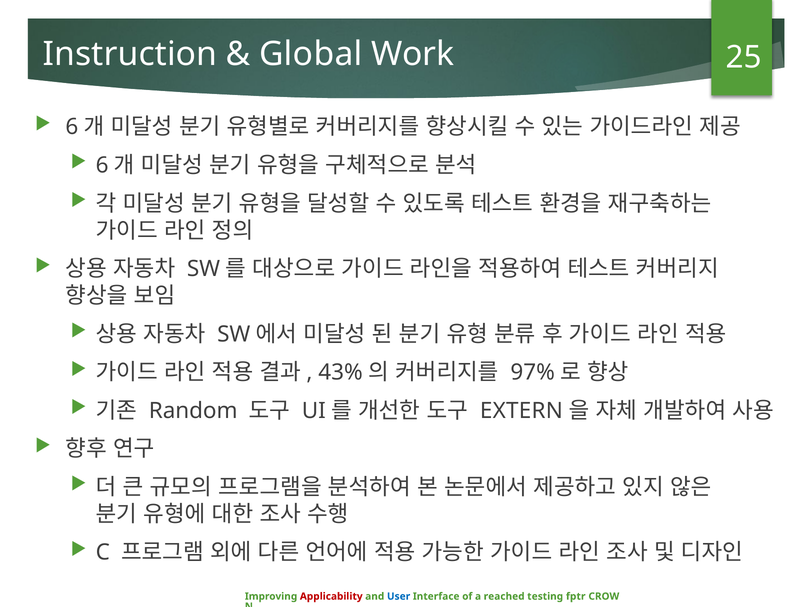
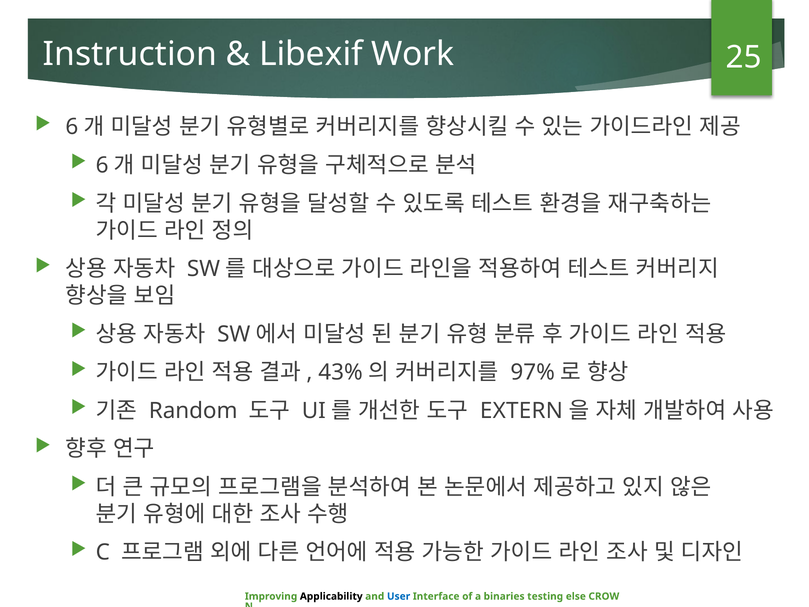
Global: Global -> Libexif (311, 54)
Applicability colour: red -> black (331, 596)
reached: reached -> binaries (504, 596)
fptr: fptr -> else (576, 596)
